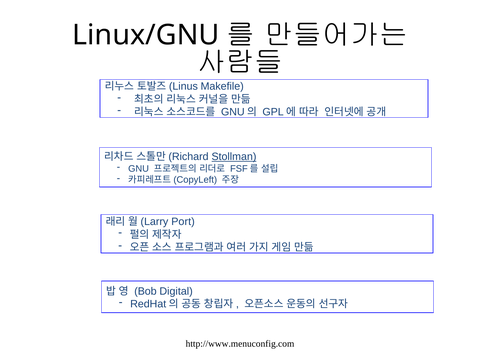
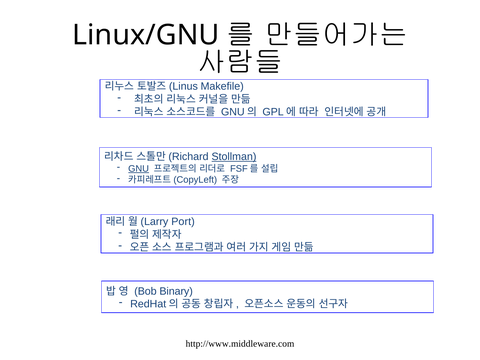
GNU underline: none -> present (139, 169)
Digital: Digital -> Binary (176, 291)
http://www.menuconfig.com: http://www.menuconfig.com -> http://www.middleware.com (240, 344)
